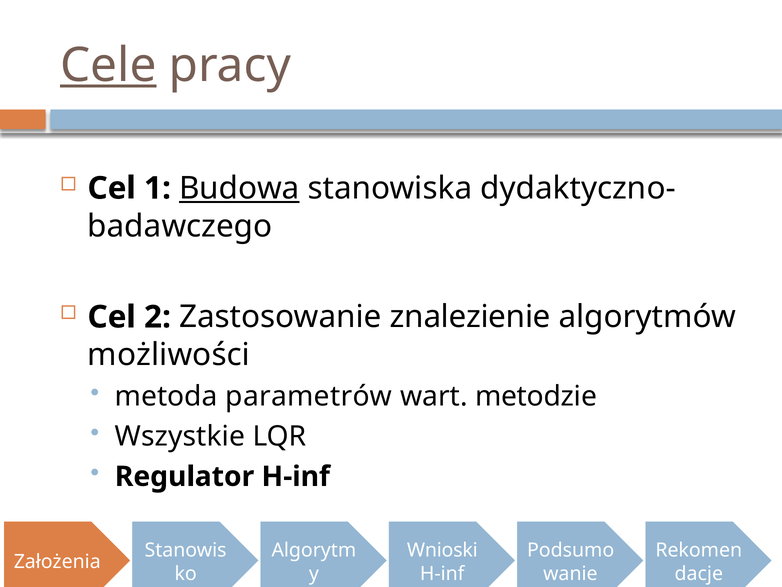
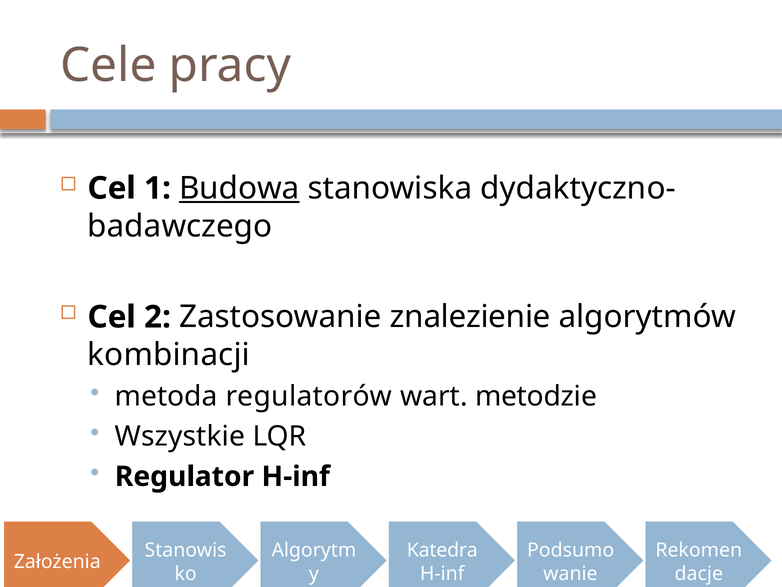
Cele underline: present -> none (108, 65)
możliwości: możliwości -> kombinacji (169, 355)
parametrów: parametrów -> regulatorów (309, 396)
Wnioski: Wnioski -> Katedra (442, 550)
